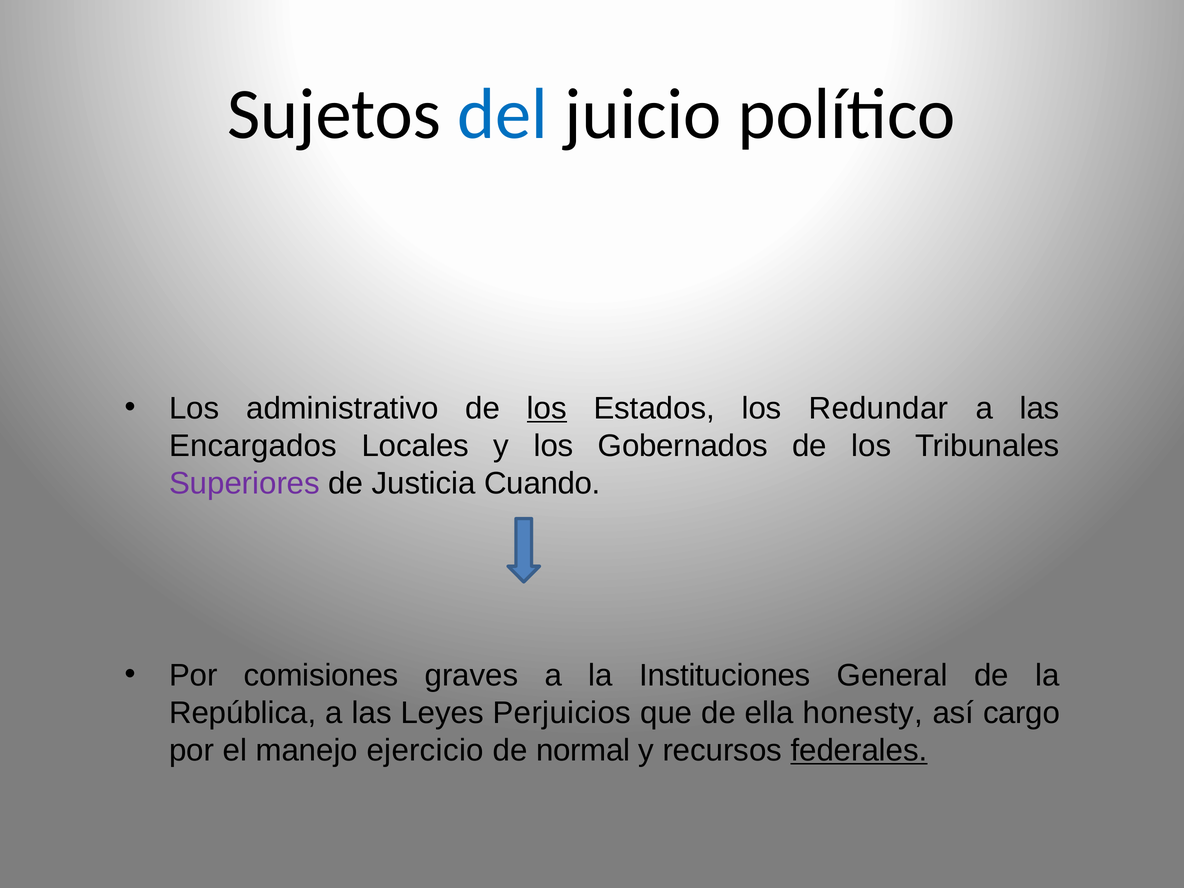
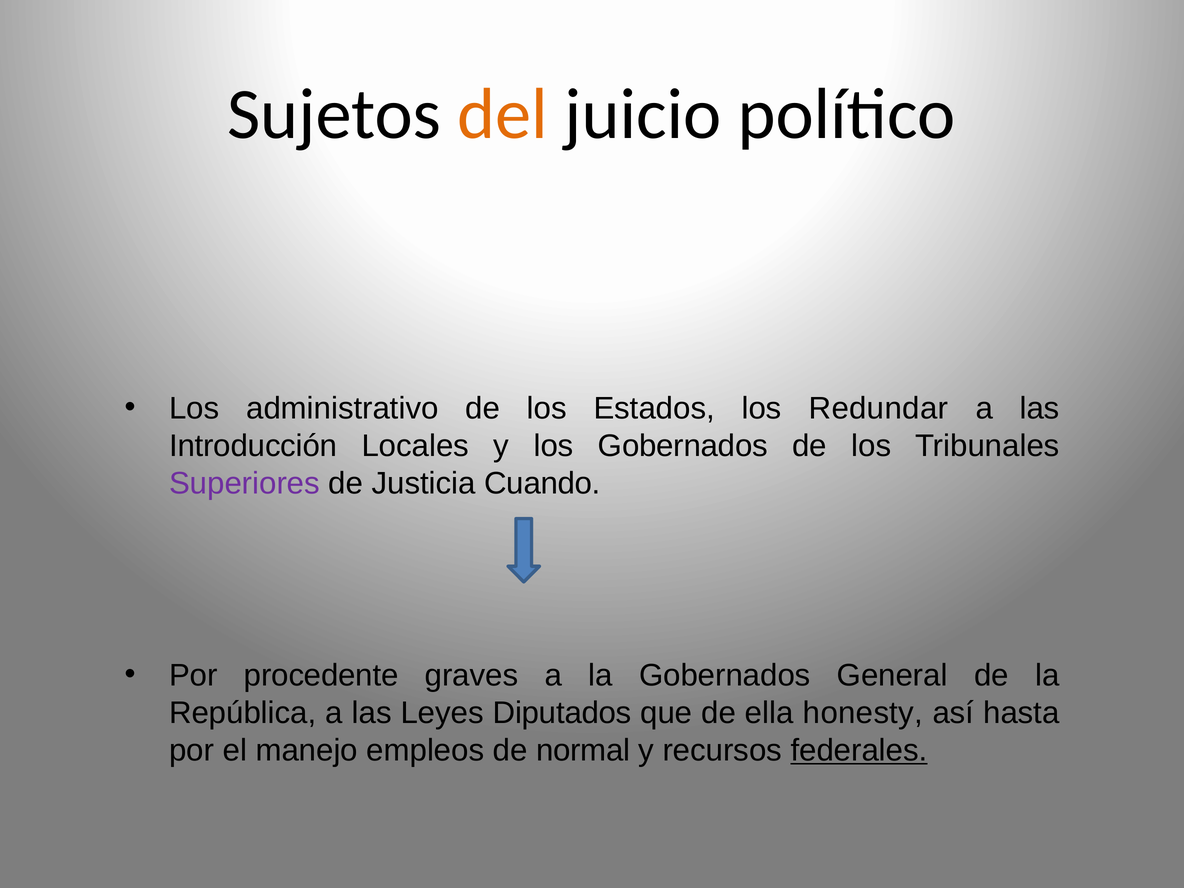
del colour: blue -> orange (503, 115)
los underline: present -> none (547, 408)
Encargados: Encargados -> Introducción (253, 446)
comisiones: comisiones -> procedente (321, 675)
la Instituciones: Instituciones -> Gobernados (725, 675)
Perjuicios: Perjuicios -> Diputados (562, 713)
cargo: cargo -> hasta (1021, 713)
ejercicio: ejercicio -> empleos (425, 750)
